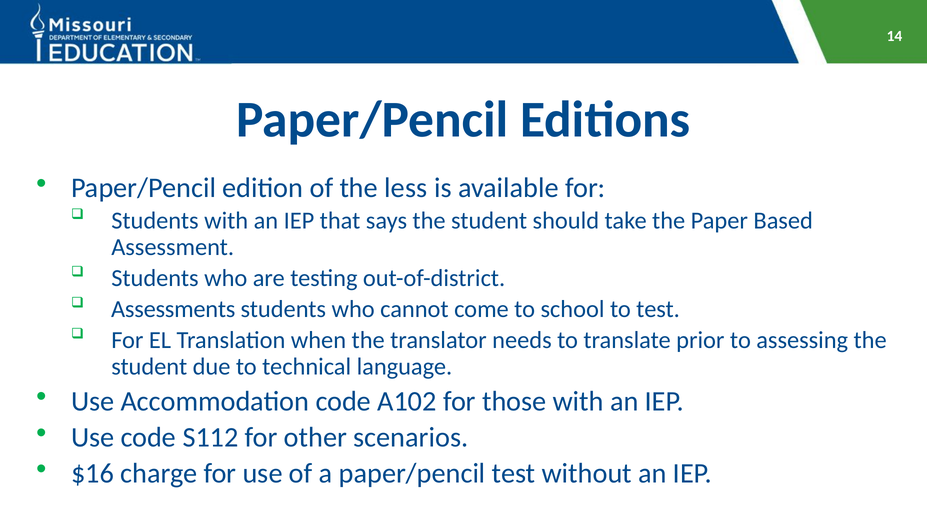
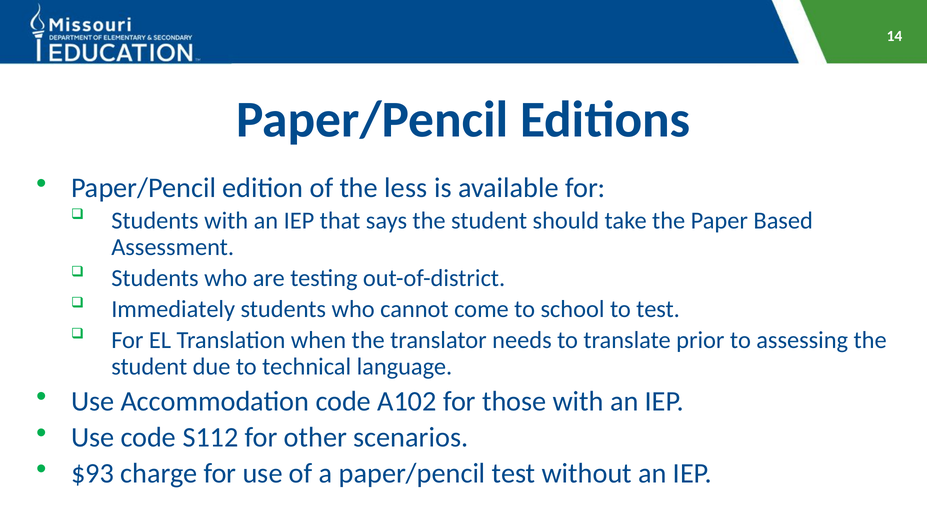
Assessments: Assessments -> Immediately (173, 309)
$16: $16 -> $93 (93, 473)
